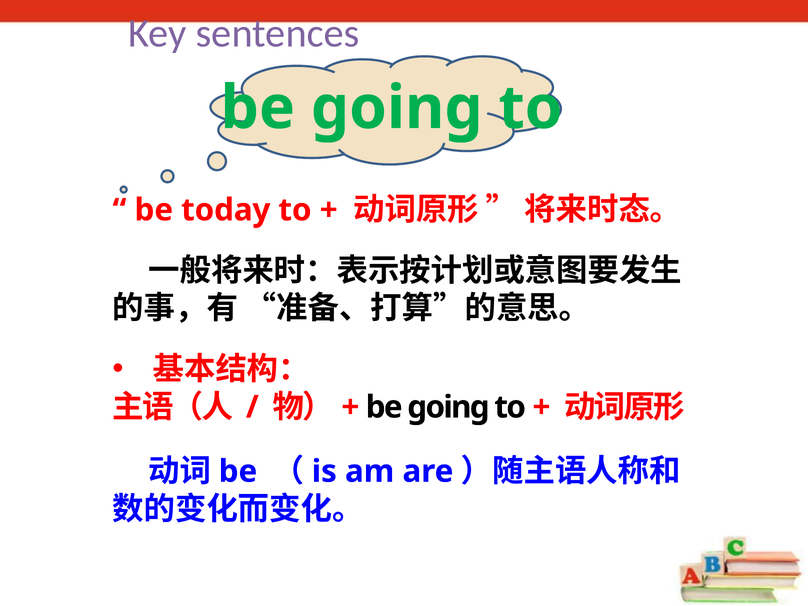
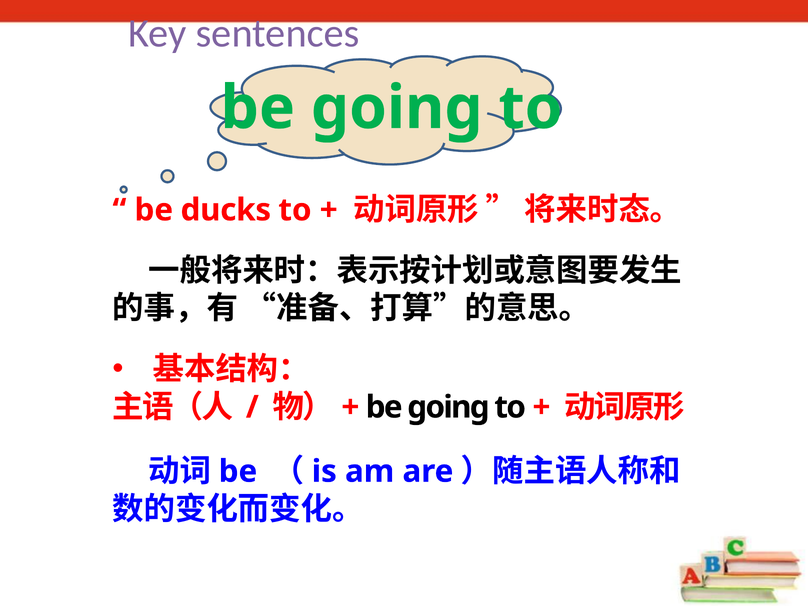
today: today -> ducks (226, 210)
